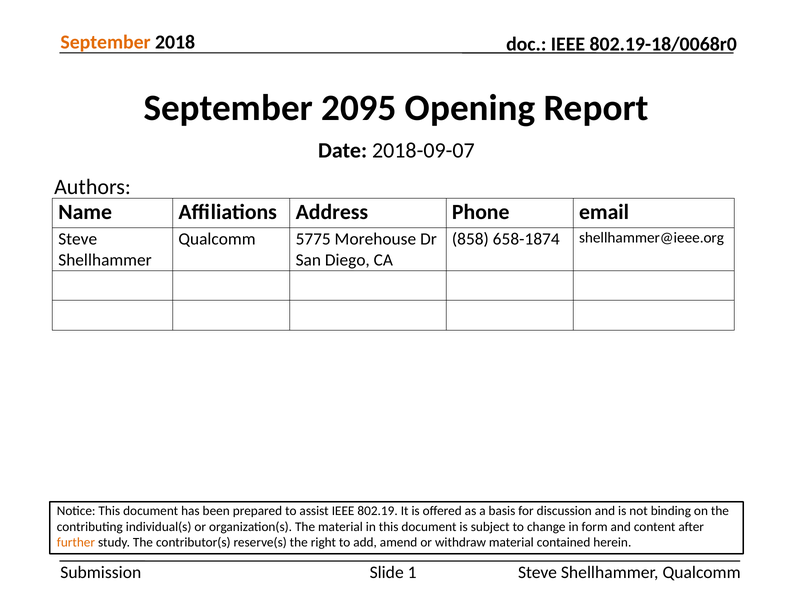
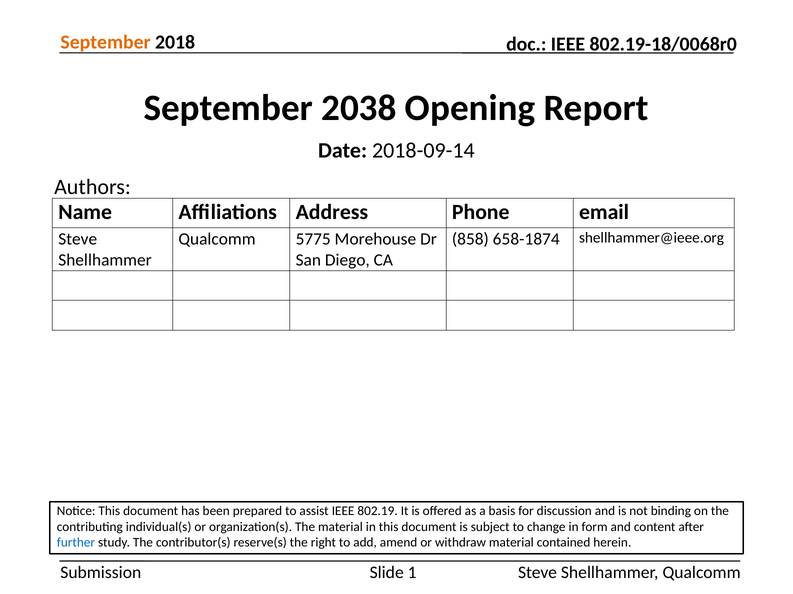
2095: 2095 -> 2038 (359, 108)
2018-09-07: 2018-09-07 -> 2018-09-14 (423, 151)
further colour: orange -> blue (76, 543)
